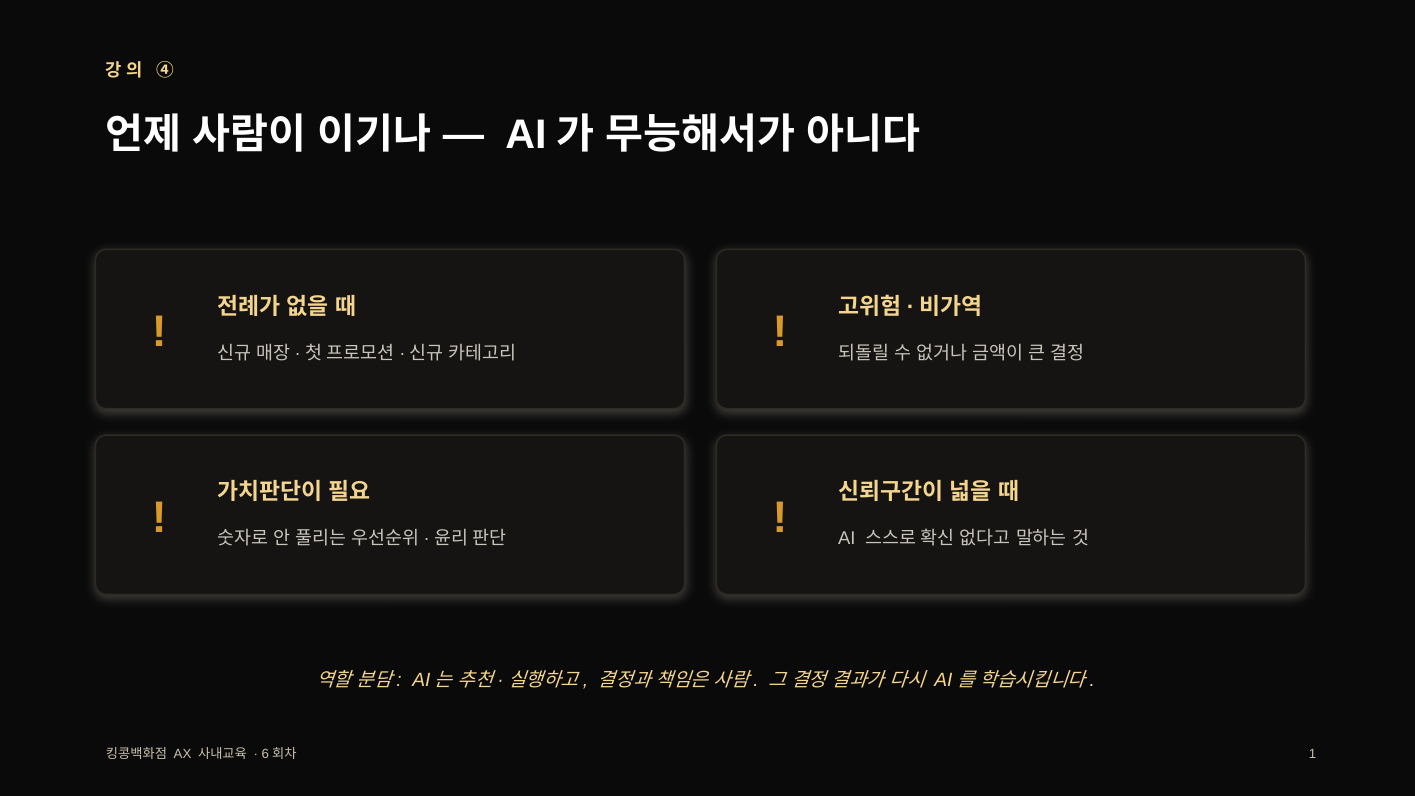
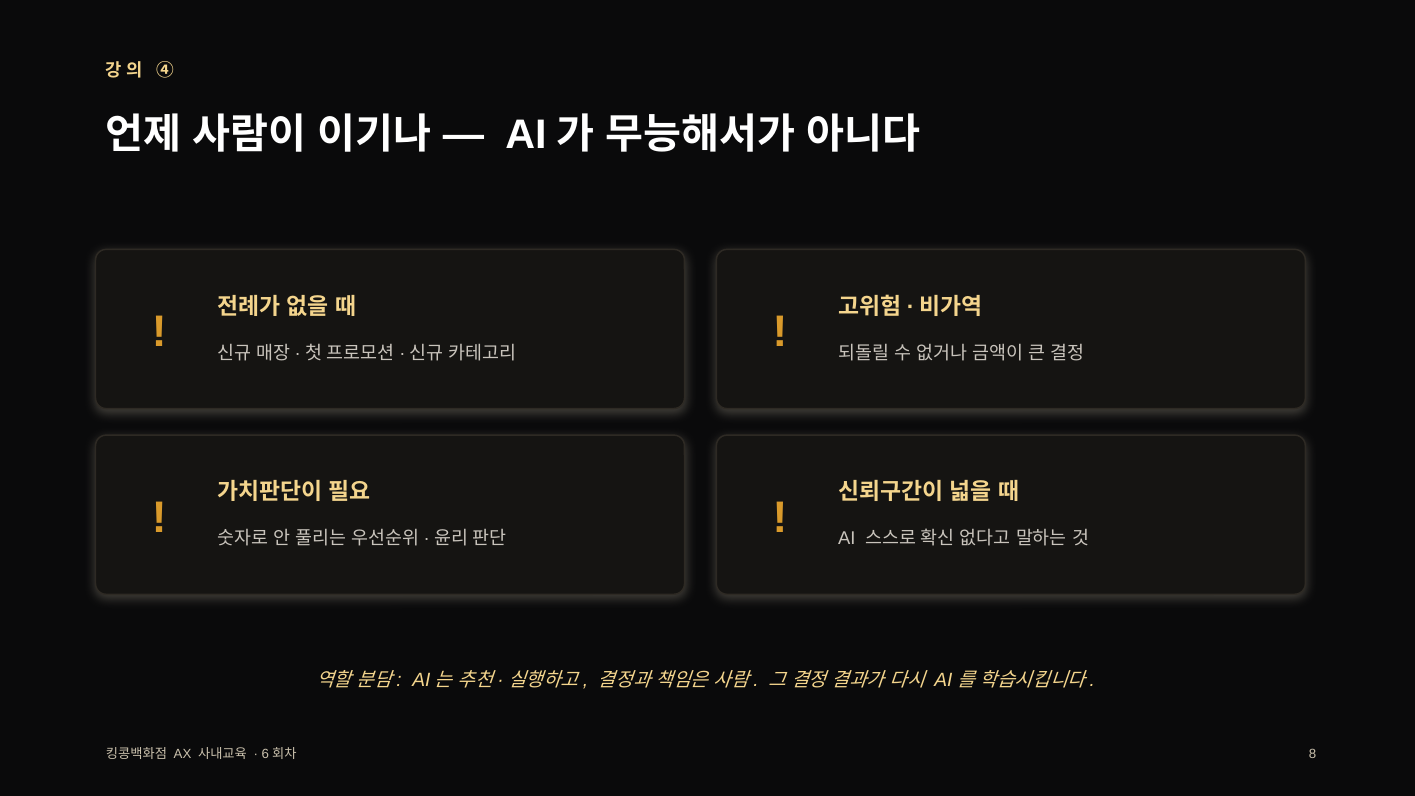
1: 1 -> 8 (1313, 754)
